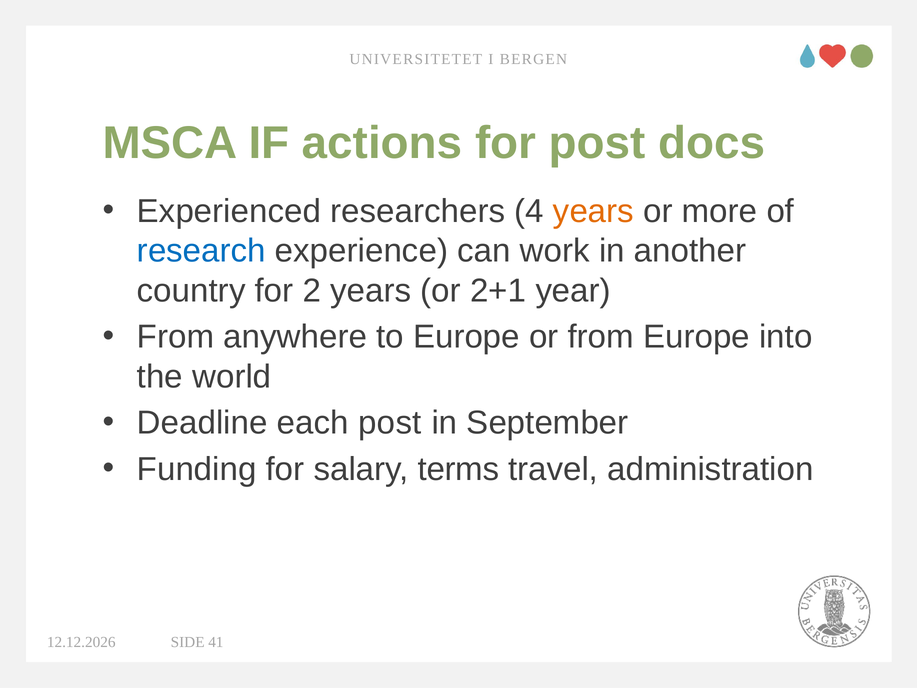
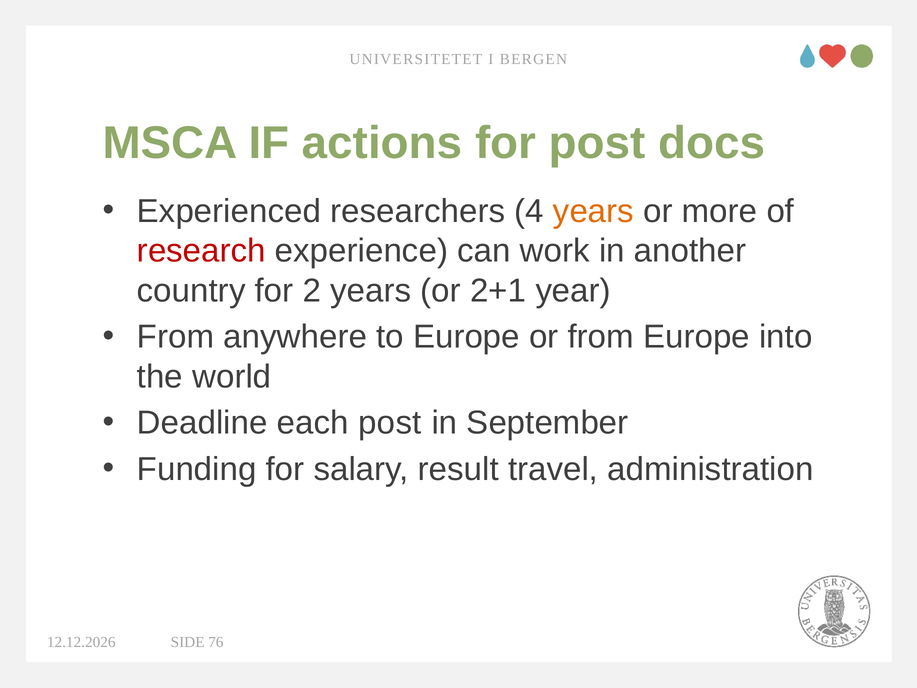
research colour: blue -> red (201, 251)
terms: terms -> result (458, 469)
41: 41 -> 76 (216, 642)
